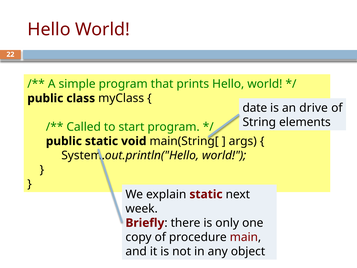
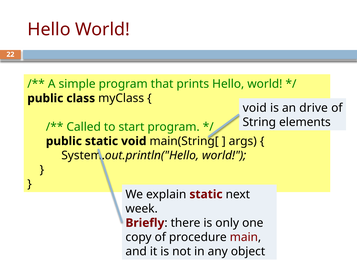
date: date -> void (255, 108)
